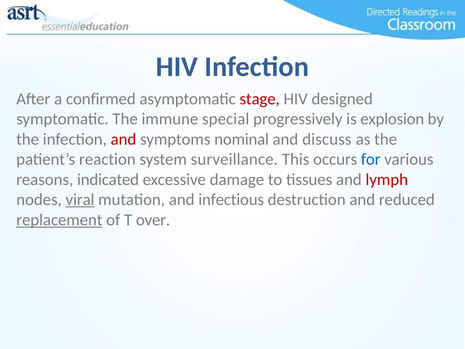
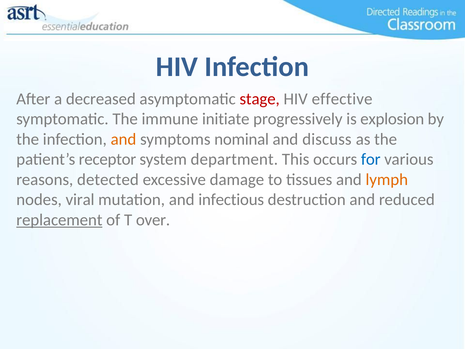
confirmed: confirmed -> decreased (101, 99)
designed: designed -> effective (342, 99)
special: special -> initiate (226, 119)
and colour: red -> orange (123, 139)
reaction: reaction -> receptor (107, 159)
surveillance: surveillance -> department (234, 159)
indicated: indicated -> detected (108, 179)
lymph colour: red -> orange (387, 179)
viral underline: present -> none (80, 200)
